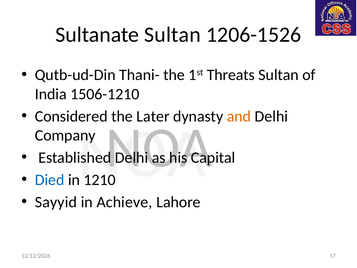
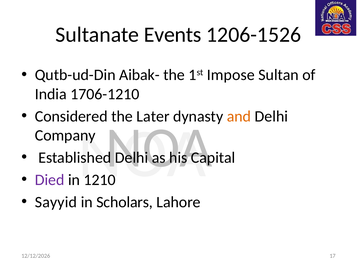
Sultanate Sultan: Sultan -> Events (173, 35)
Thani-: Thani- -> Aibak- (139, 75)
Threats: Threats -> Impose (231, 75)
1506-1210: 1506-1210 -> 1706-1210 (105, 94)
Died colour: blue -> purple (50, 180)
Achieve: Achieve -> Scholars (125, 202)
